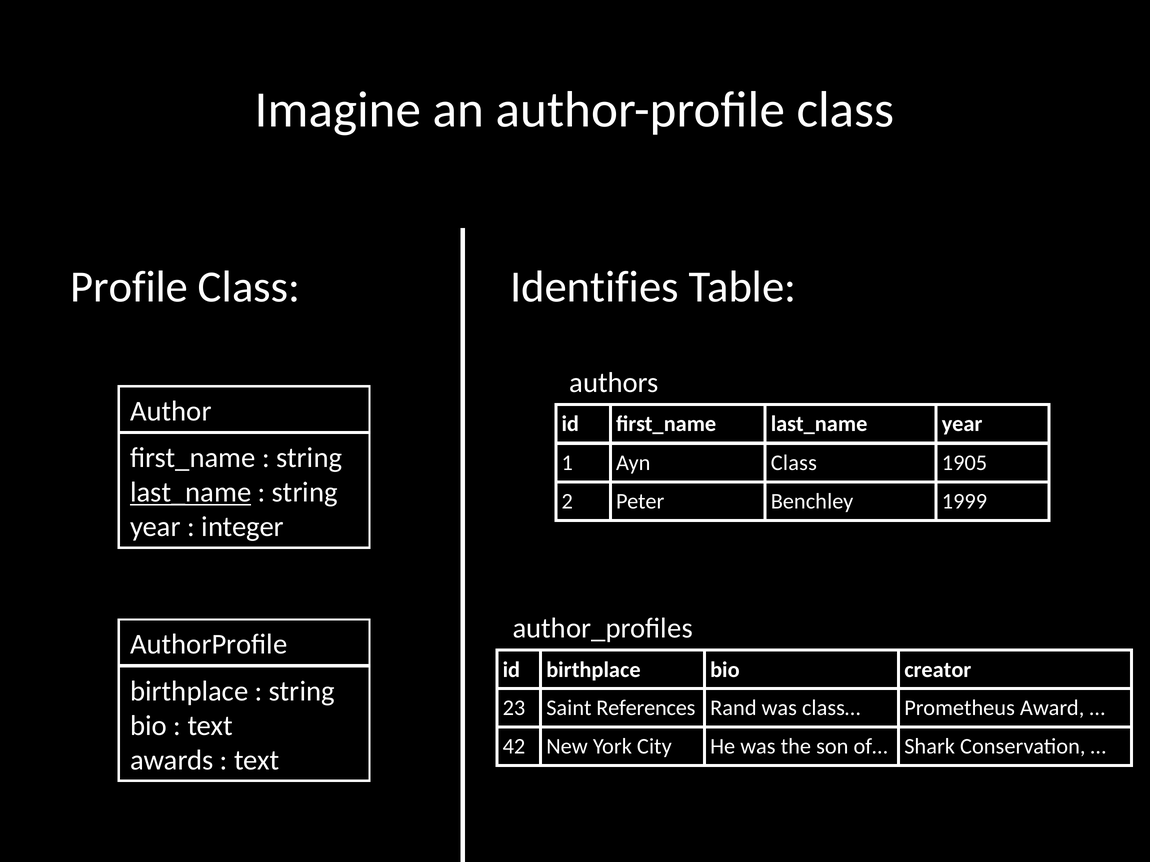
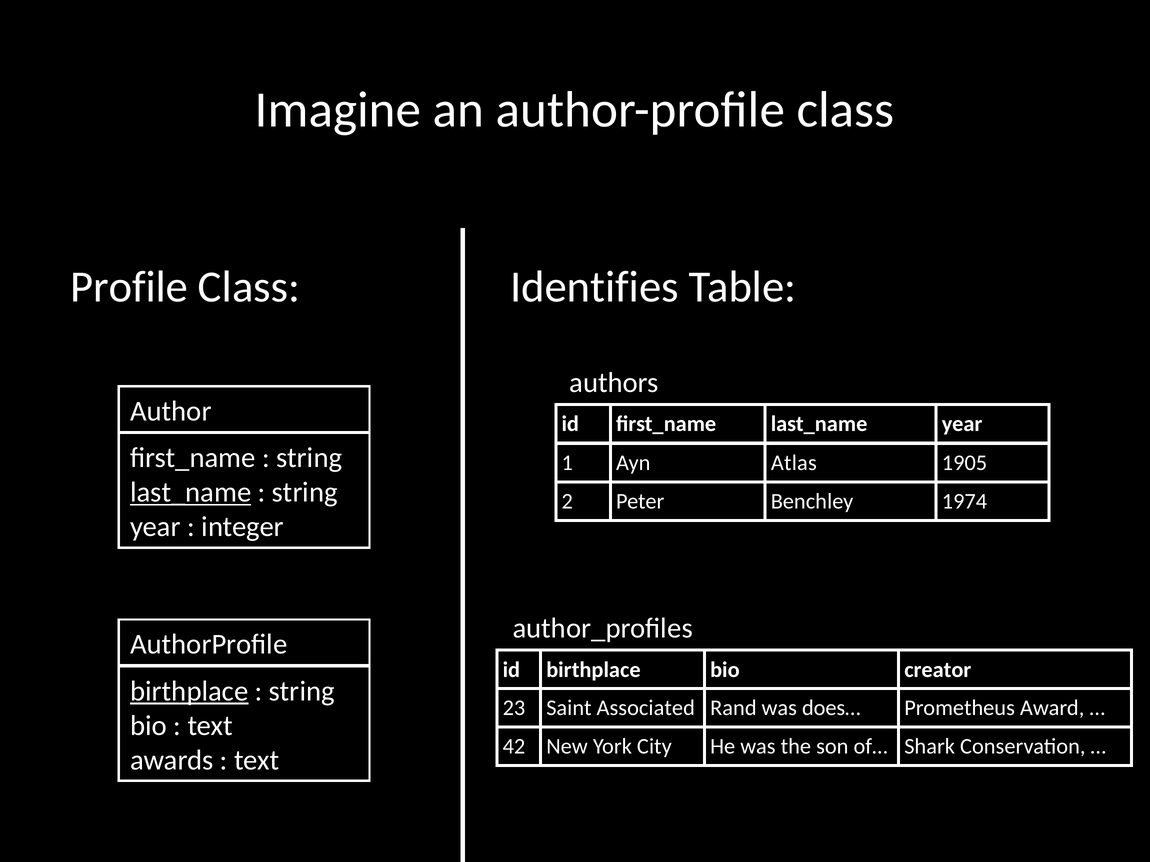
Ayn Class: Class -> Atlas (794, 463)
1999: 1999 -> 1974 (964, 502)
birthplace underline: none -> present (189, 692)
References: References -> Associated (646, 709)
class…: class… -> does… (831, 709)
